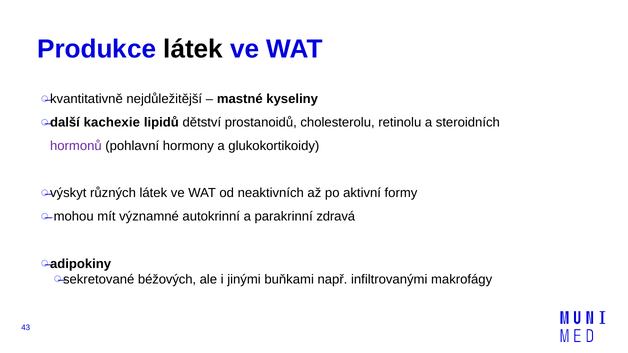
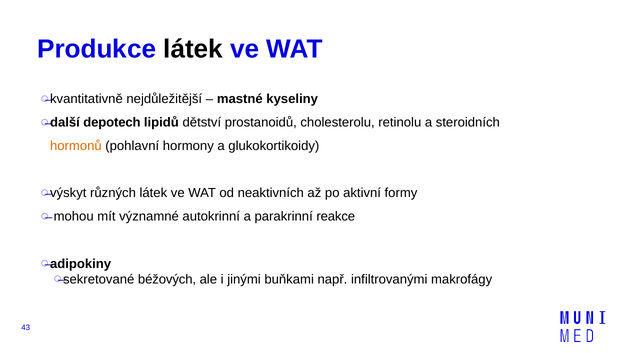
kachexie: kachexie -> depotech (112, 123)
hormonů colour: purple -> orange (76, 146)
zdravá: zdravá -> reakce (336, 217)
